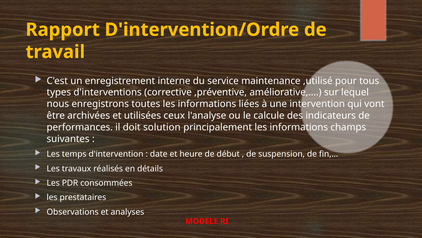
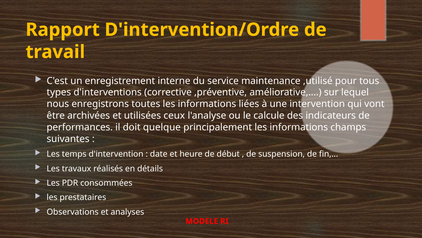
solution: solution -> quelque (162, 127)
